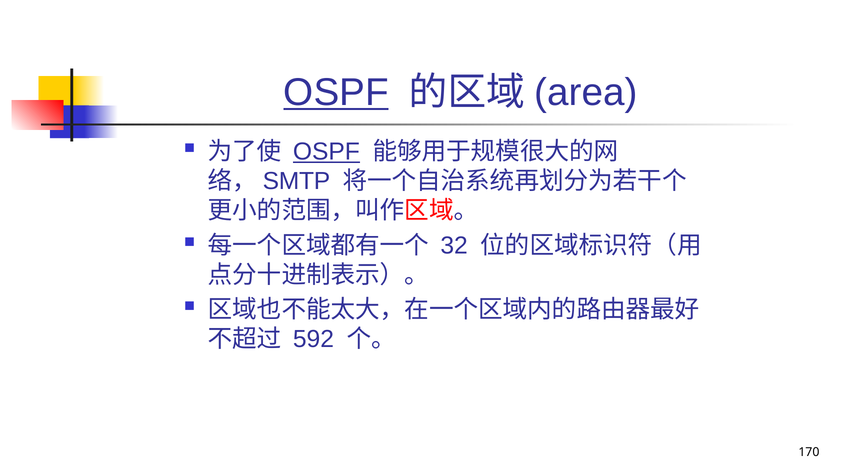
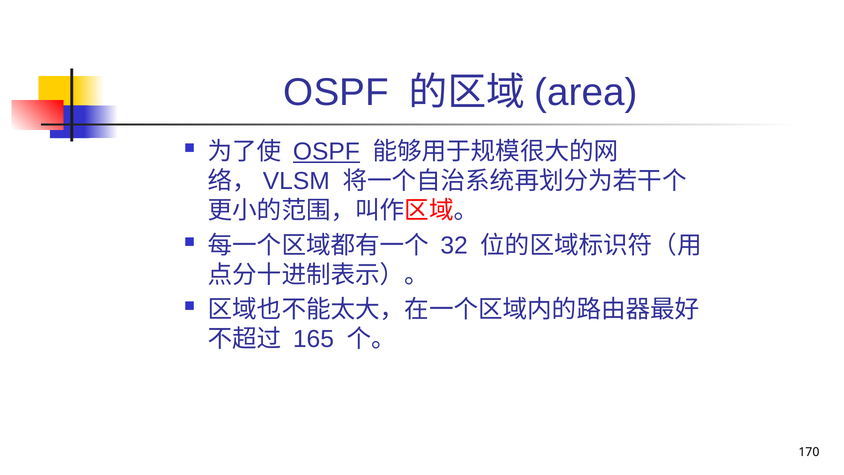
OSPF underline: present -> none (336, 92)
SMTP: SMTP -> VLSM (296, 181)
592: 592 -> 165 (313, 339)
